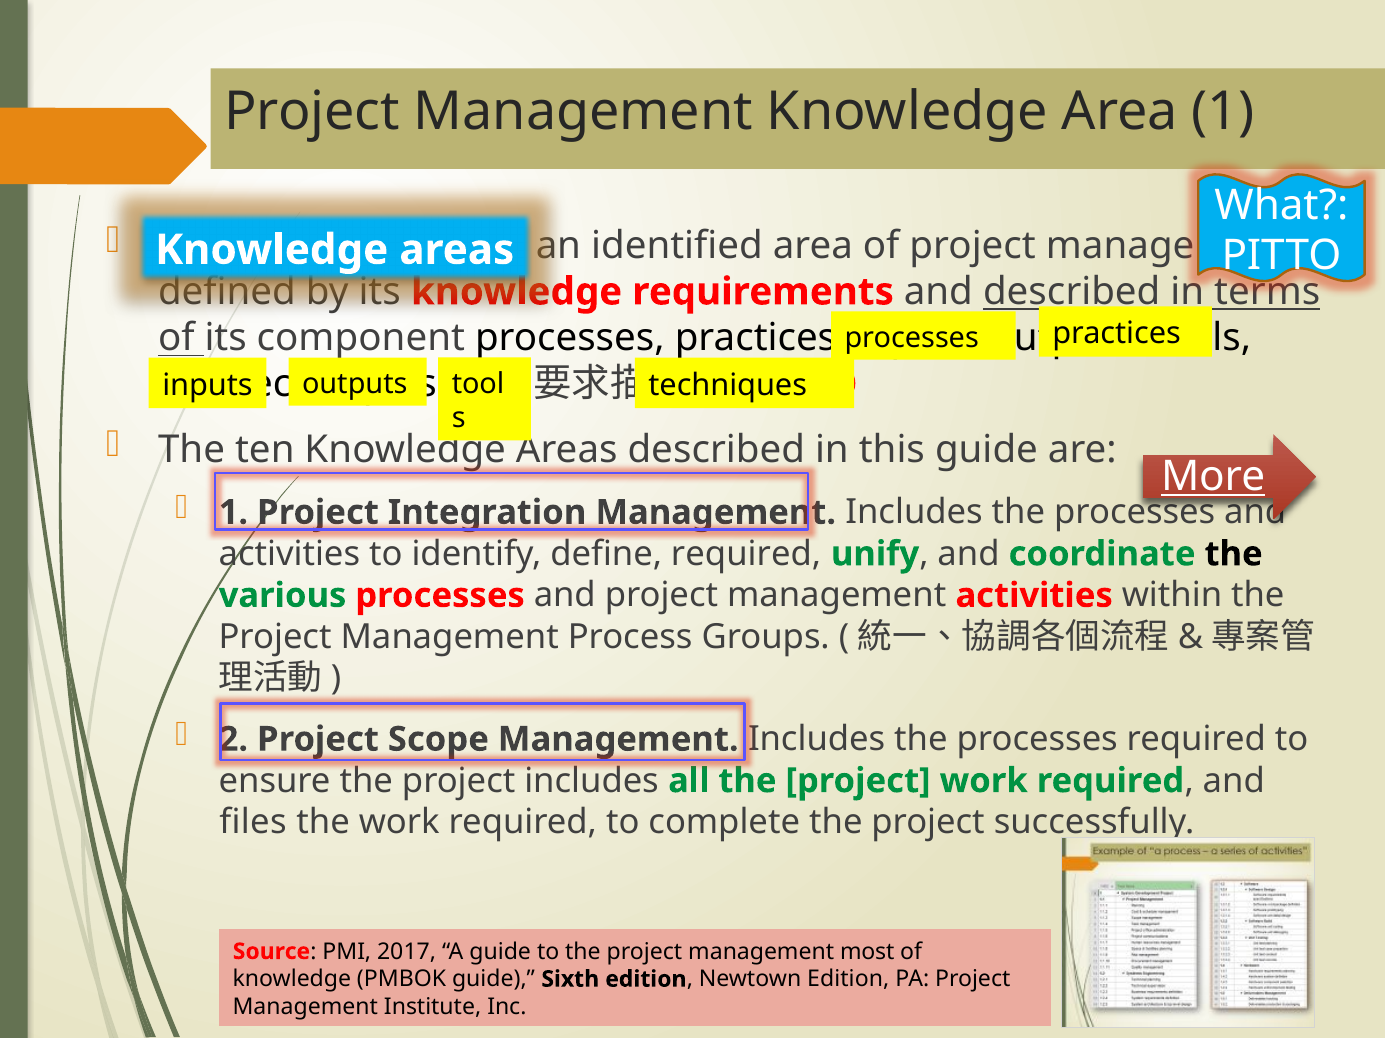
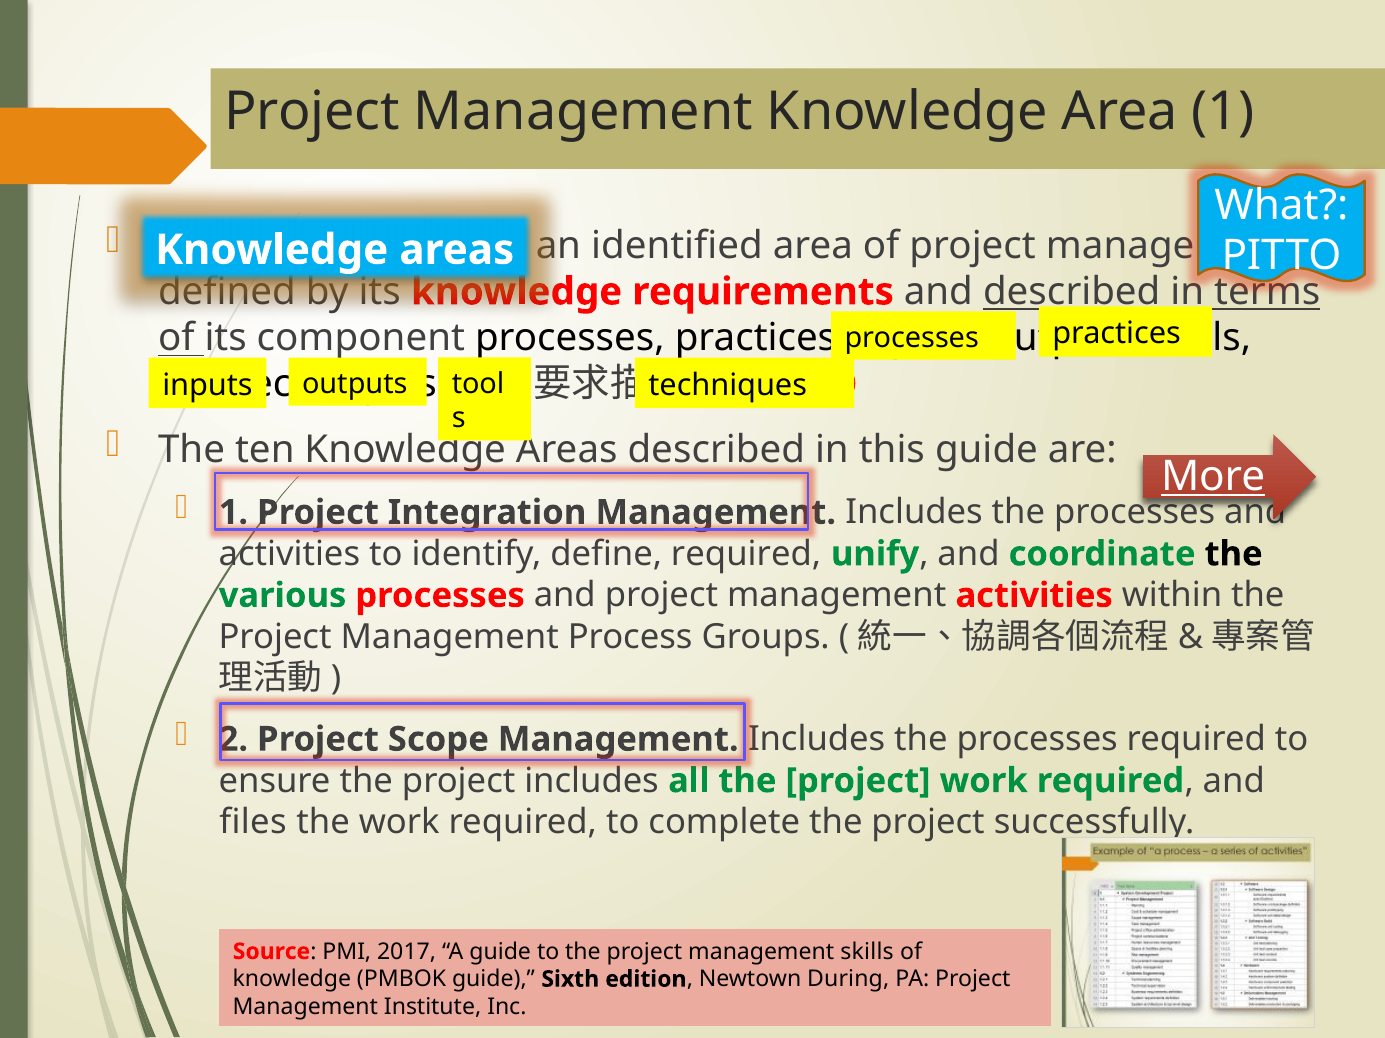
most: most -> skills (867, 952)
Newtown Edition: Edition -> During (848, 980)
